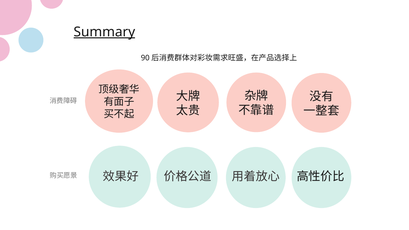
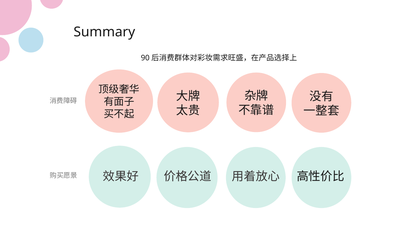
Summary underline: present -> none (104, 32)
